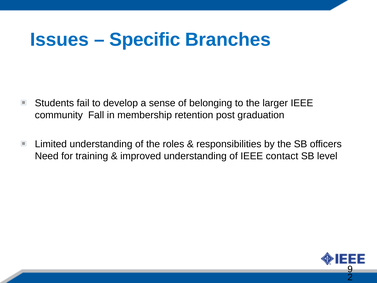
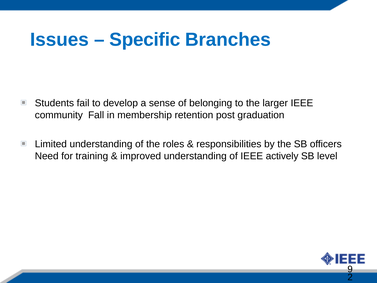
contact: contact -> actively (282, 156)
